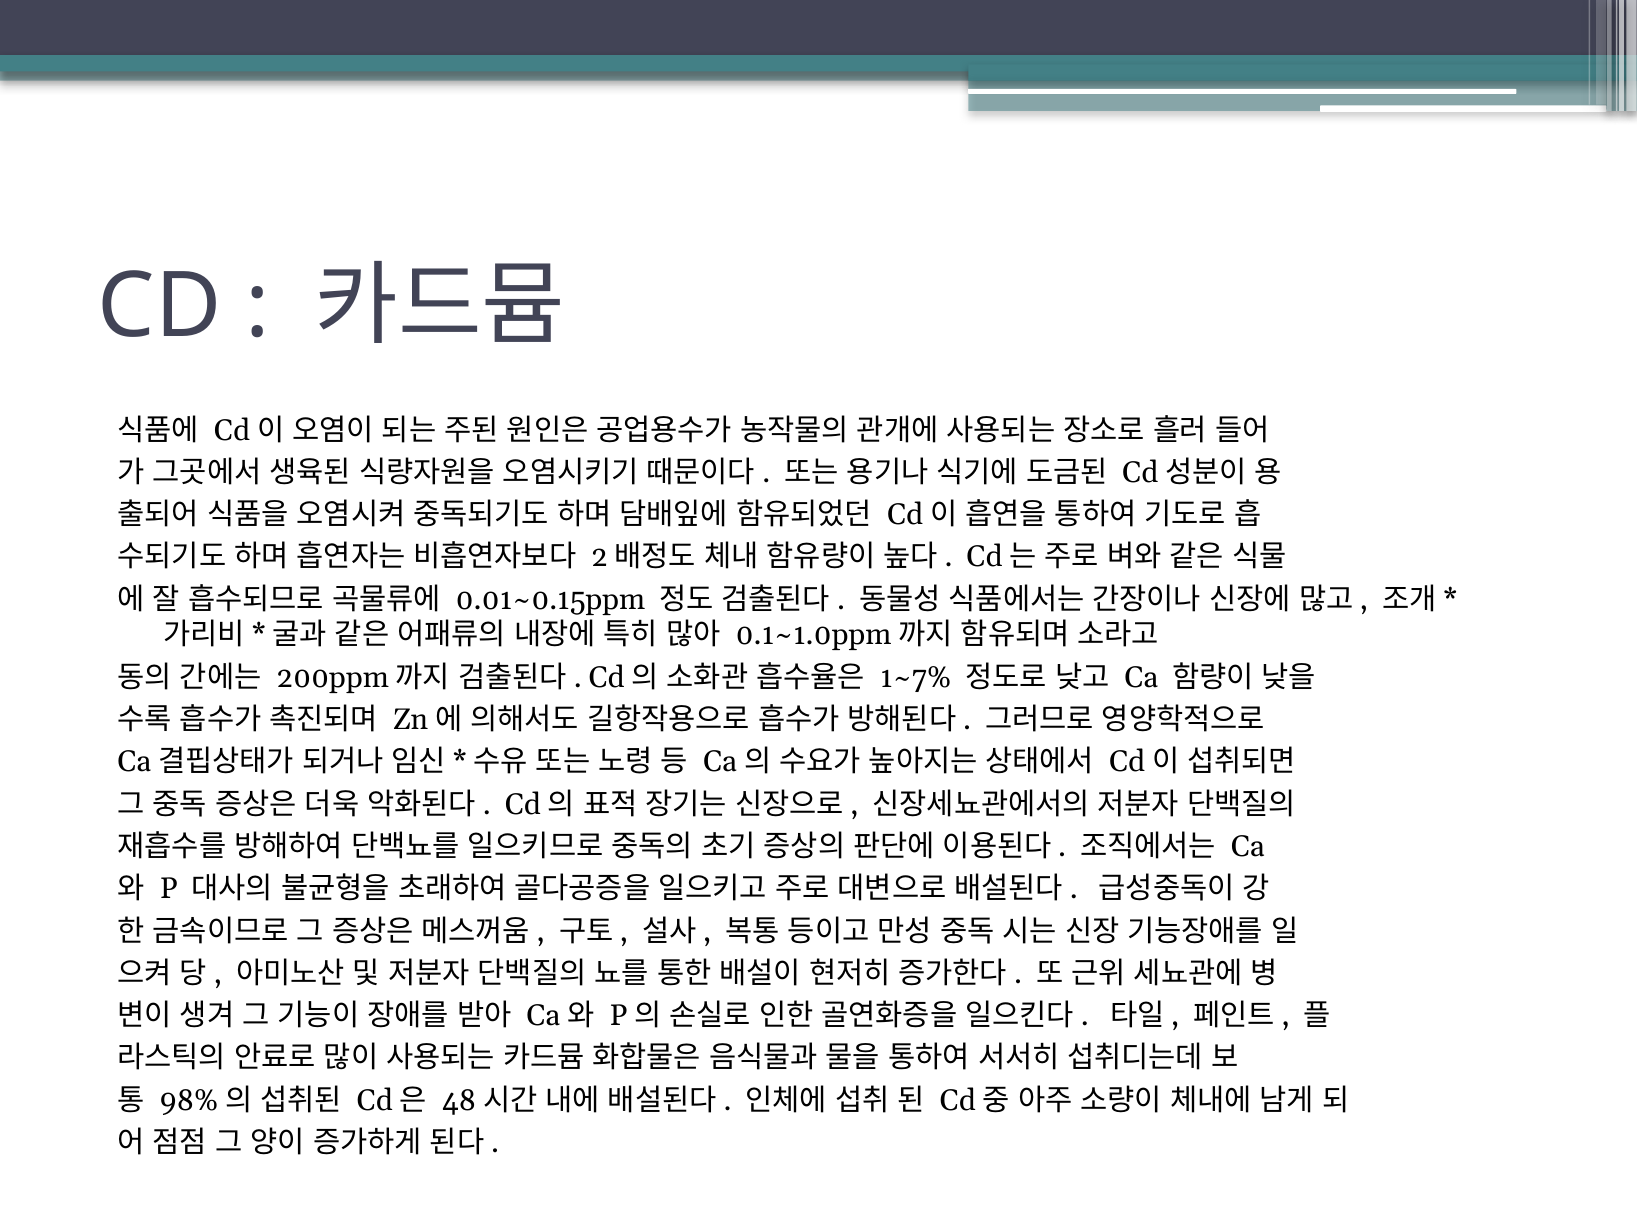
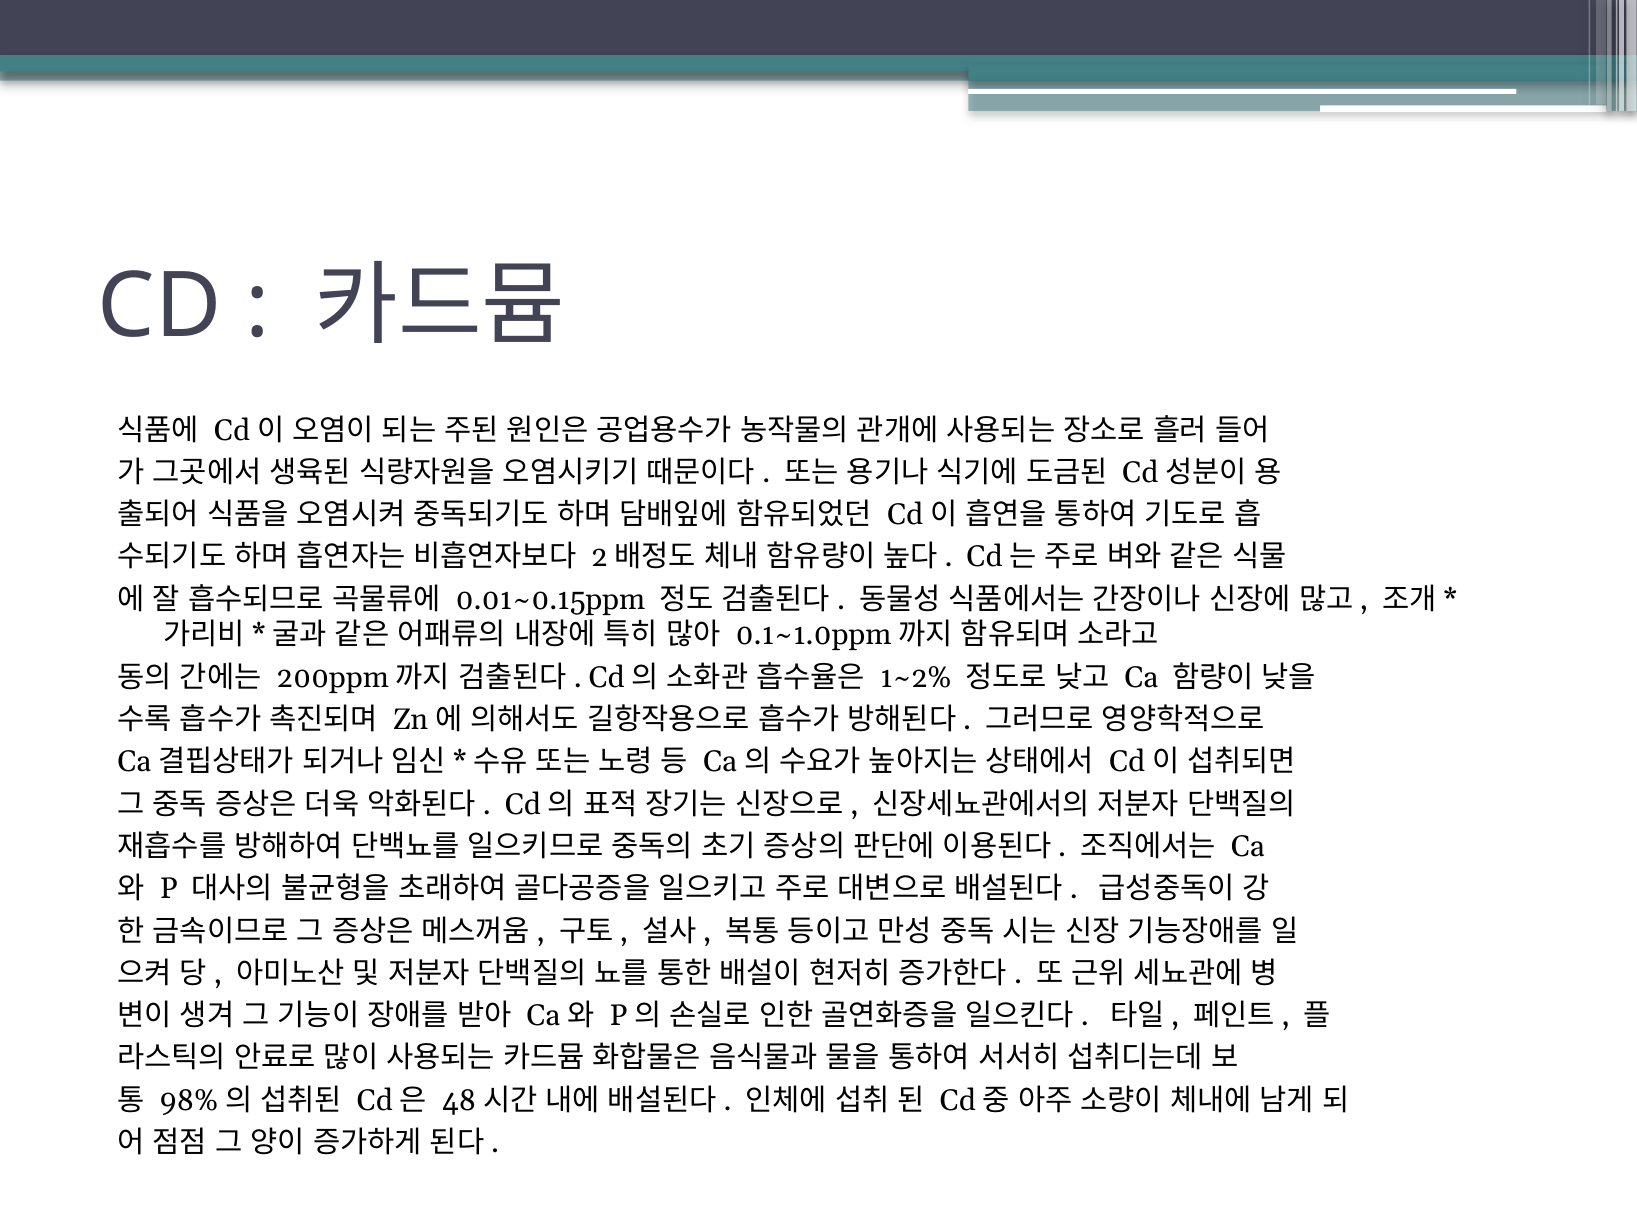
1~7%: 1~7% -> 1~2% (916, 678)
